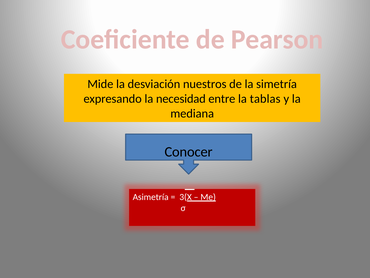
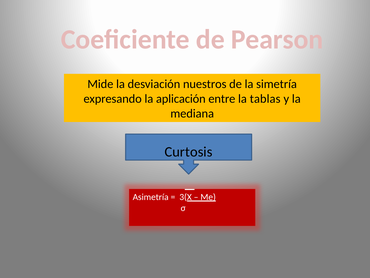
necesidad: necesidad -> aplicación (181, 99)
Conocer: Conocer -> Curtosis (189, 152)
